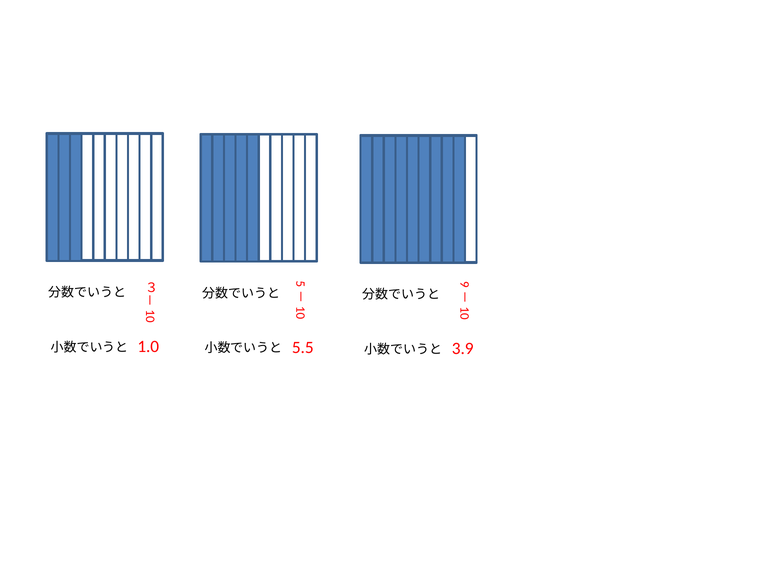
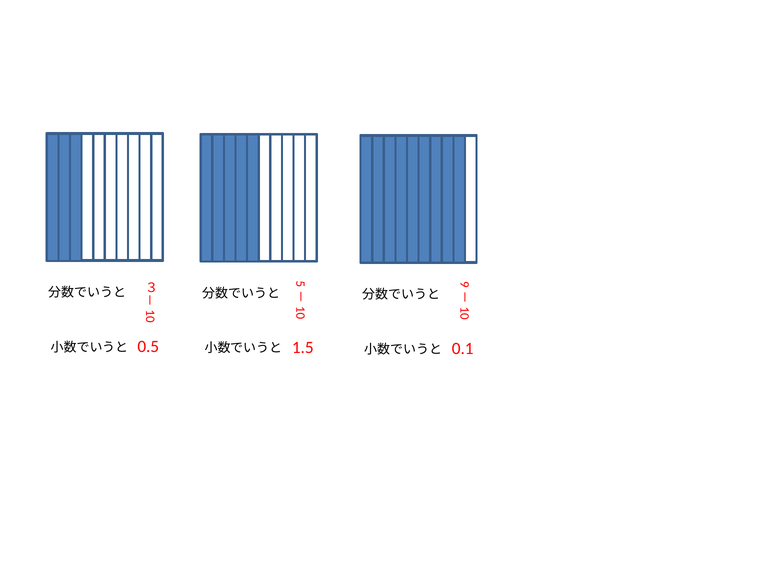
1.0: 1.0 -> 0.5 (148, 347)
5.5: 5.5 -> 1.5 (303, 348)
3.9: 3.9 -> 0.1 (463, 349)
